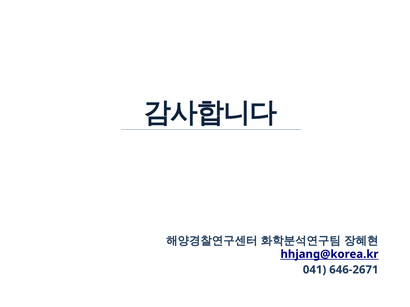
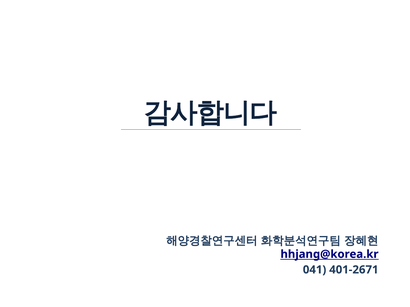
646-2671: 646-2671 -> 401-2671 (354, 270)
